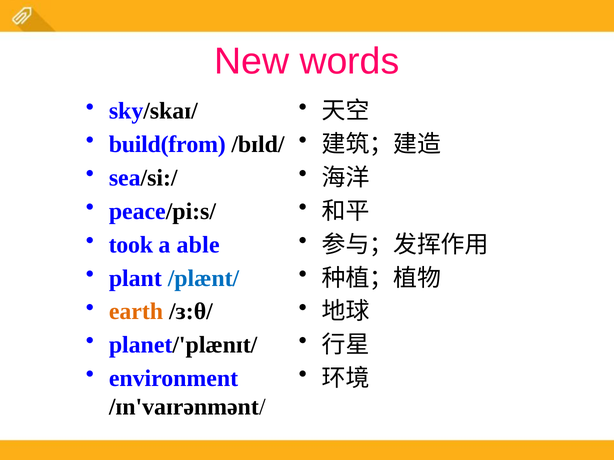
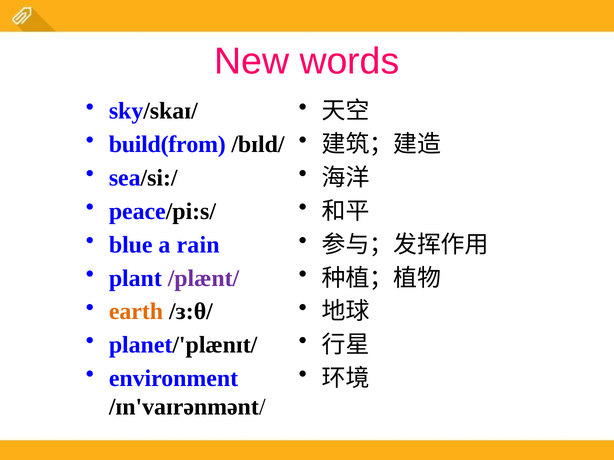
took: took -> blue (131, 245)
able: able -> rain (198, 245)
/plænt/ colour: blue -> purple (203, 278)
